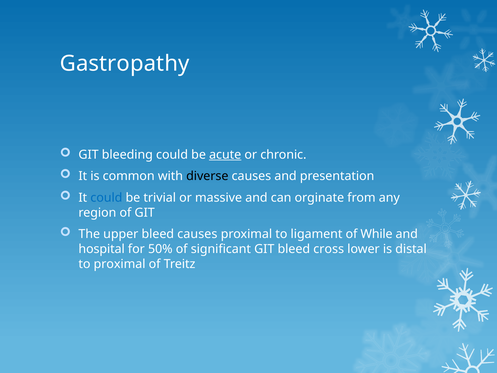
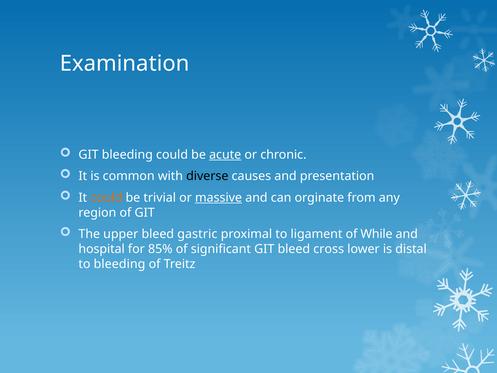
Gastropathy: Gastropathy -> Examination (125, 63)
could colour: blue -> orange (106, 198)
massive underline: none -> present (219, 198)
bleed causes: causes -> gastric (197, 234)
50%: 50% -> 85% (160, 249)
to proximal: proximal -> bleeding (120, 264)
